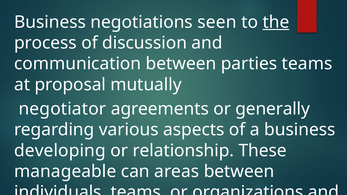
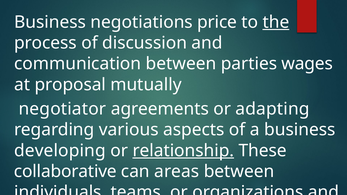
seen: seen -> price (217, 22)
parties teams: teams -> wages (307, 64)
generally: generally -> adapting (273, 109)
relationship underline: none -> present (183, 151)
manageable: manageable -> collaborative (65, 172)
